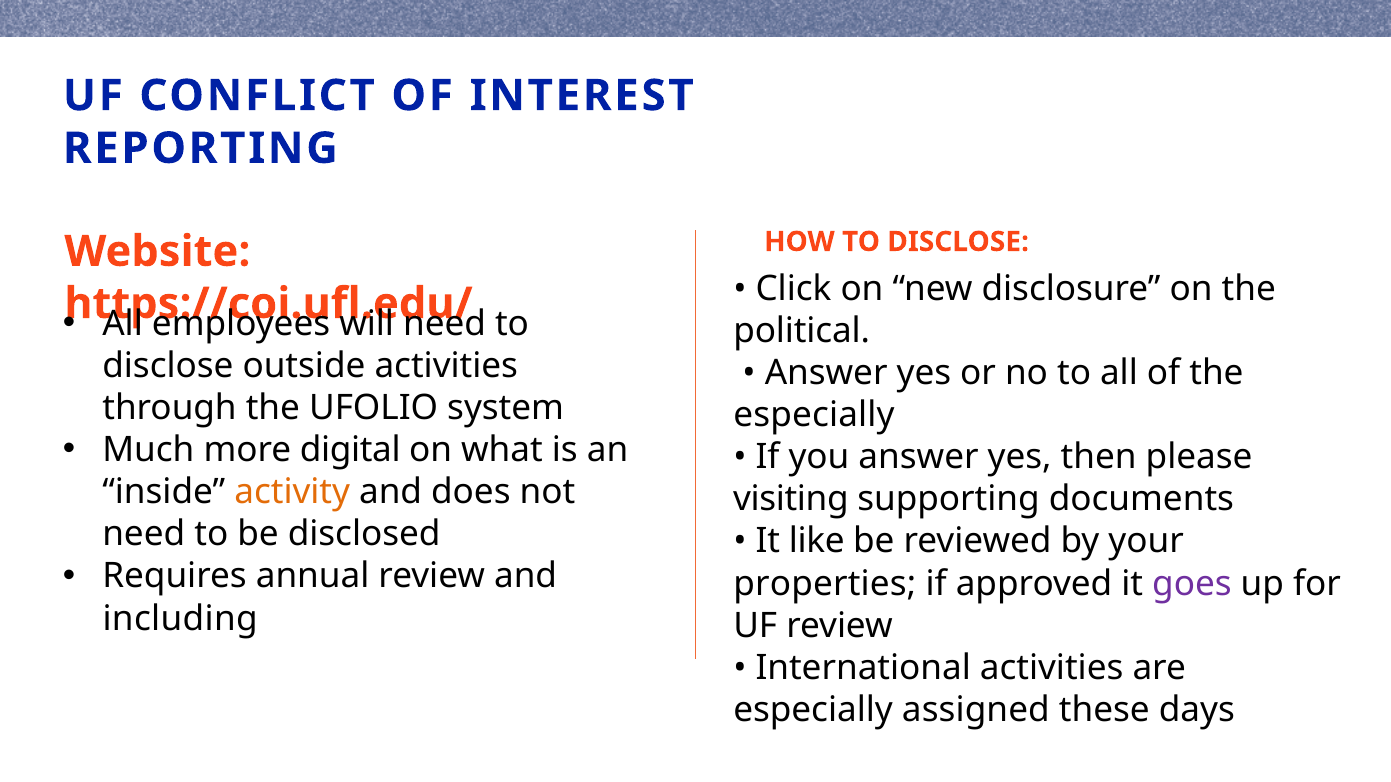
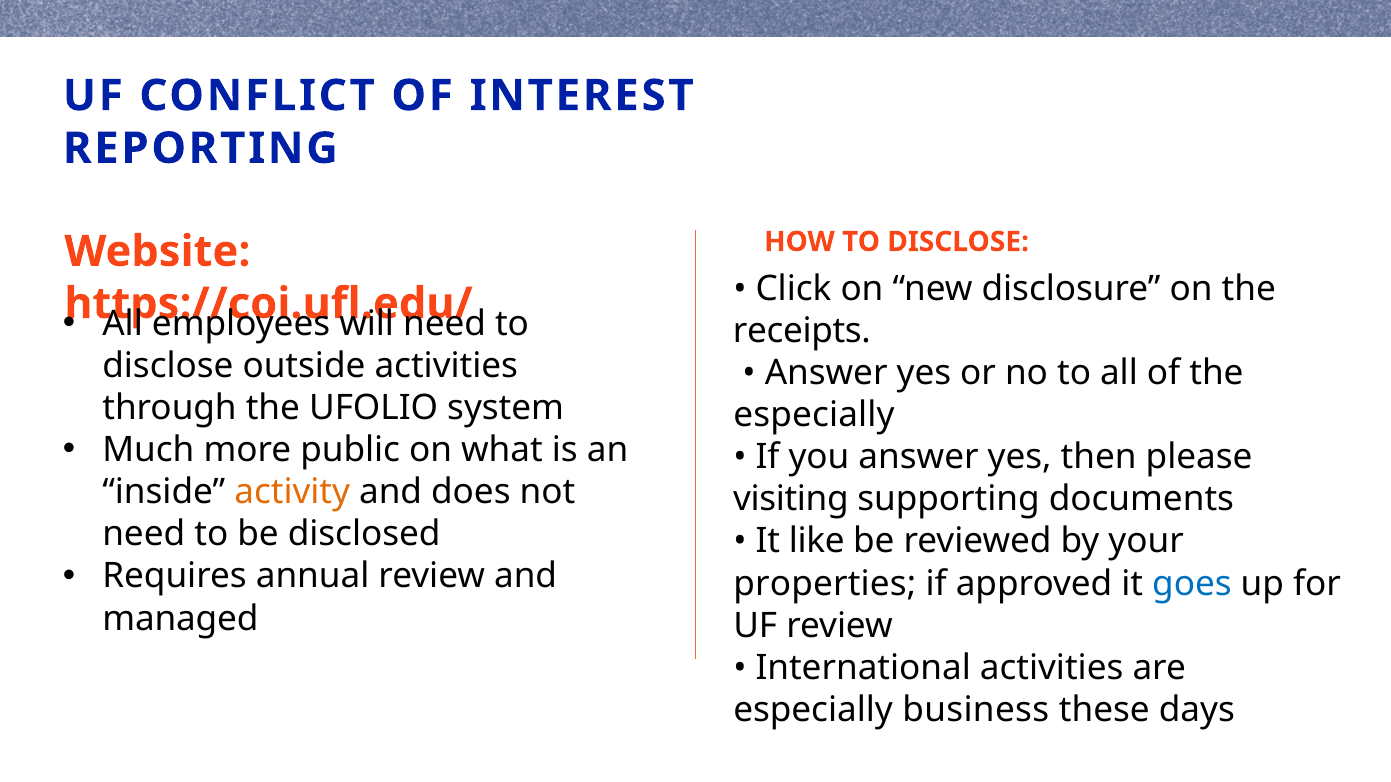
political: political -> receipts (802, 331)
digital: digital -> public (350, 450)
goes colour: purple -> blue (1192, 584)
including: including -> managed (180, 619)
assigned: assigned -> business (976, 710)
